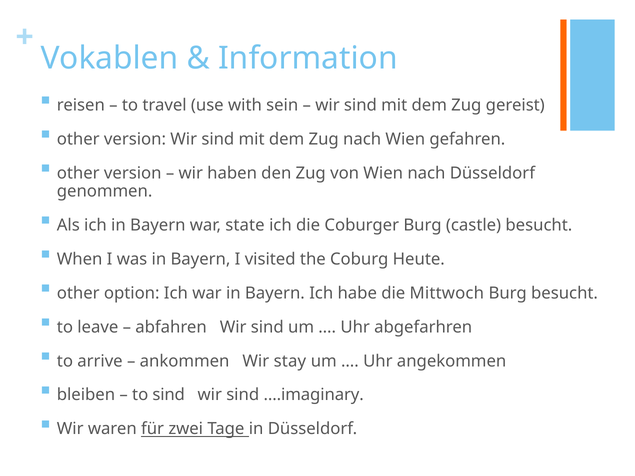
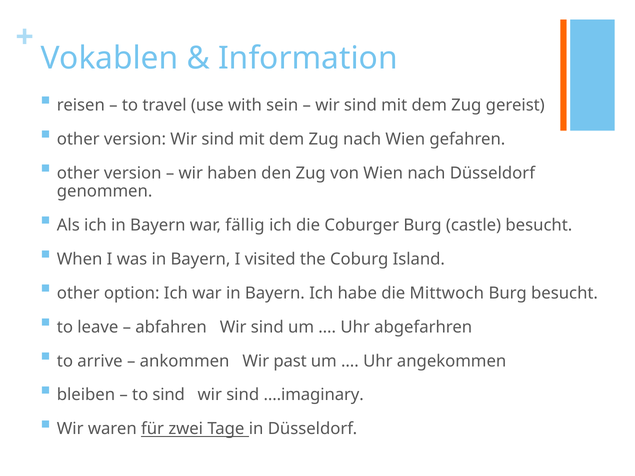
state: state -> fällig (245, 225)
Heute: Heute -> Island (419, 259)
stay: stay -> past (290, 361)
